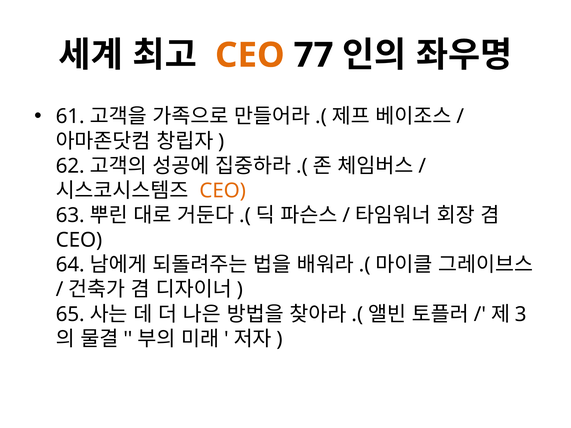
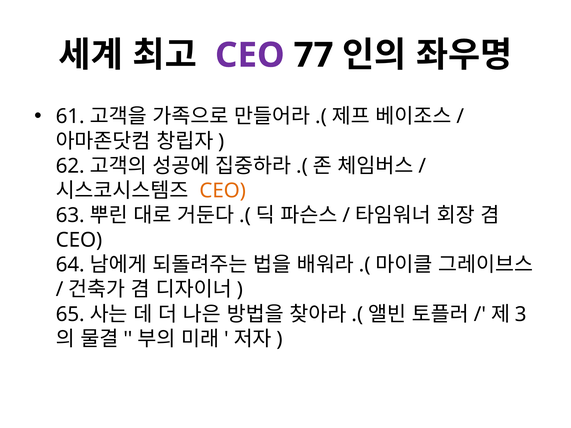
CEO colour: orange -> purple (250, 55)
